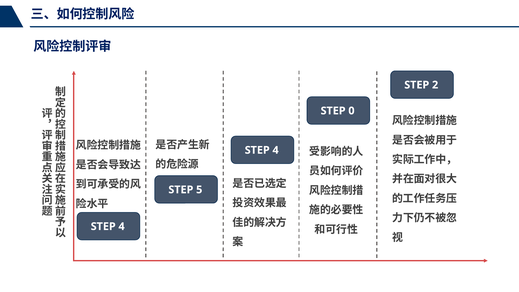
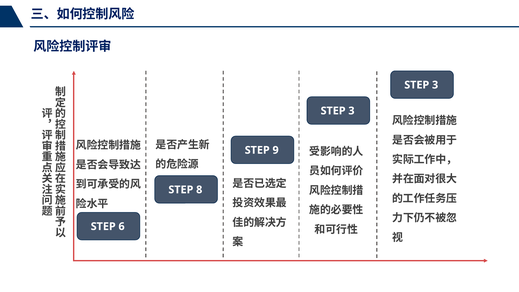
2: 2 -> 3 (435, 85)
0: 0 -> 3 (351, 111)
4: 4 -> 9 (276, 150)
5: 5 -> 8 (199, 190)
4: 4 -> 6 (122, 226)
